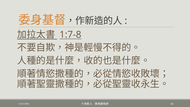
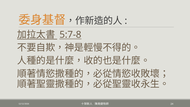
1:7-8: 1:7-8 -> 5:7-8 (70, 35)
